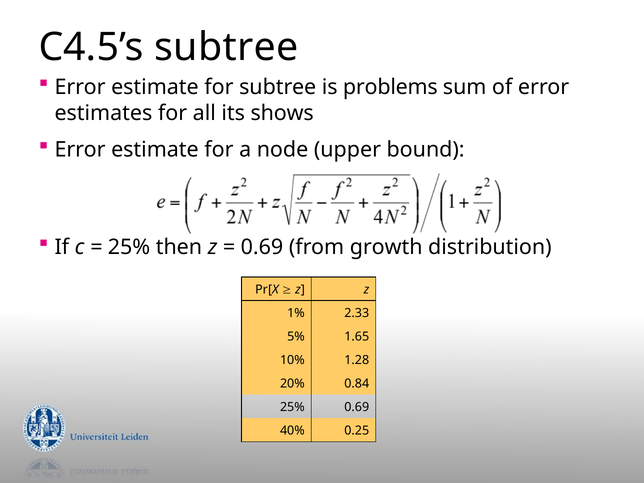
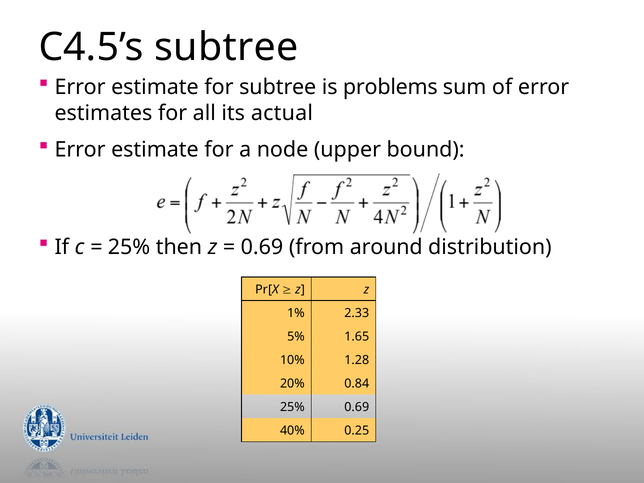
shows: shows -> actual (282, 113)
growth: growth -> around (386, 247)
